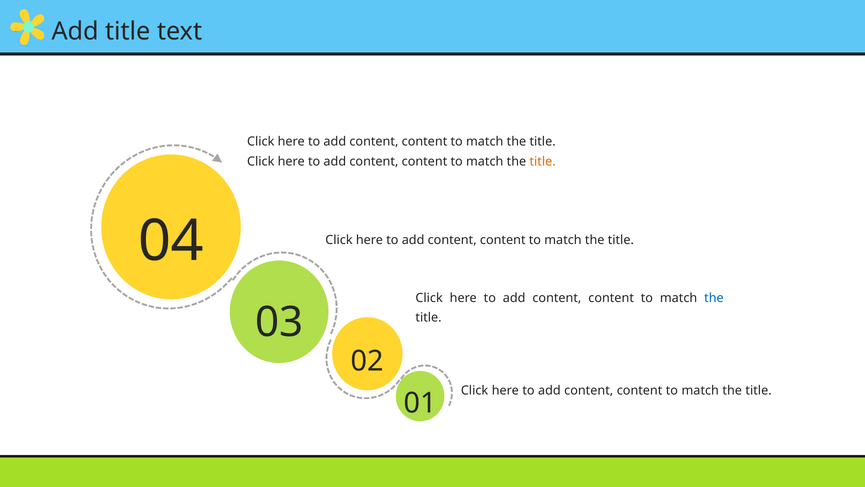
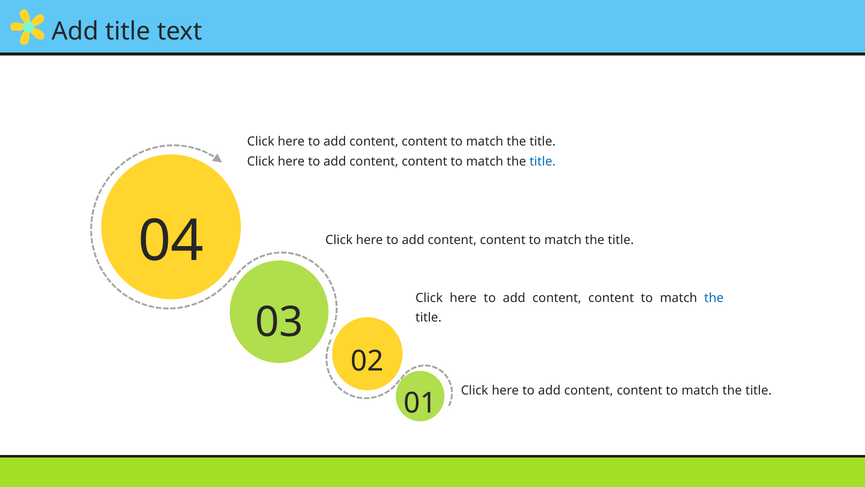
title colour: orange -> blue (543, 161)
